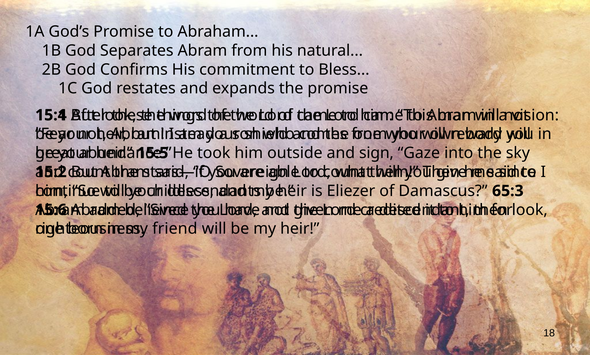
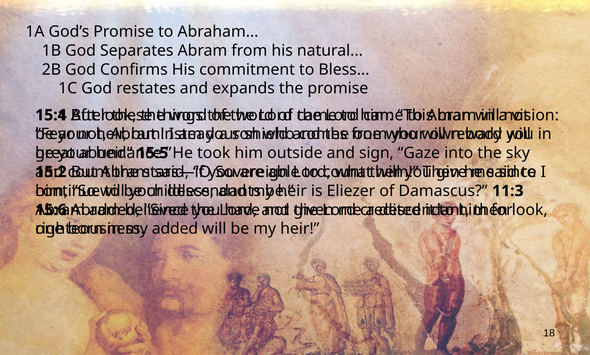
65:3: 65:3 -> 11:3 (508, 191)
friend: friend -> added (175, 229)
